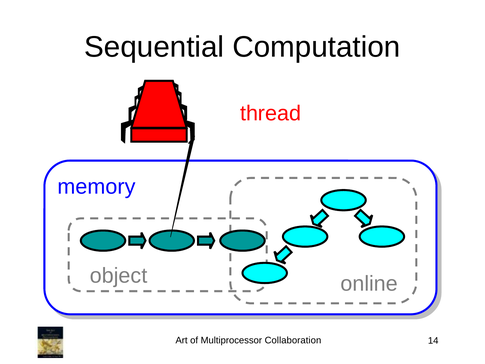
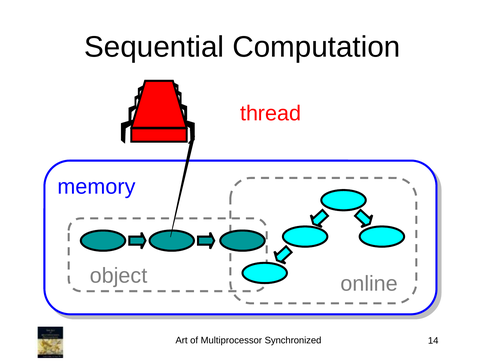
Collaboration: Collaboration -> Synchronized (293, 340)
